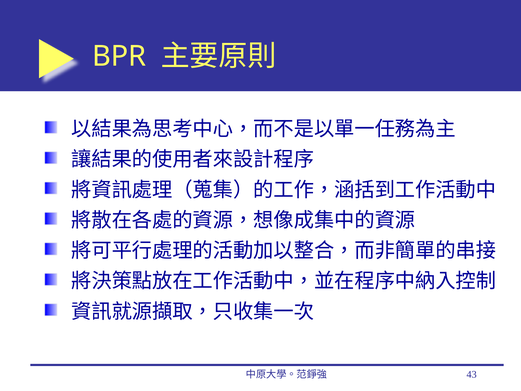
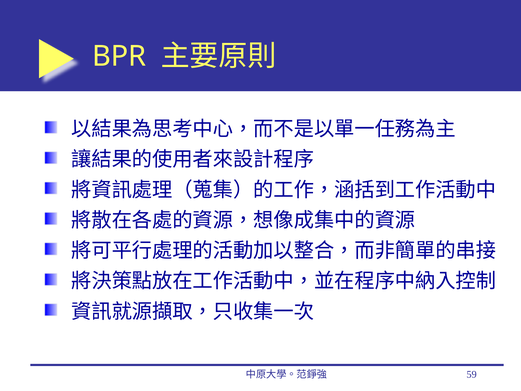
43: 43 -> 59 (472, 374)
